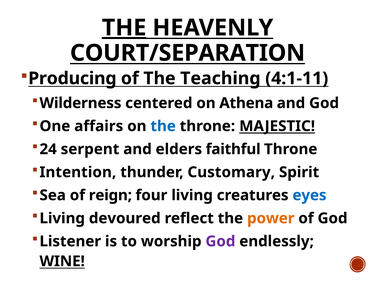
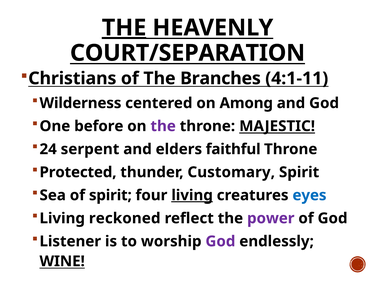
Producing: Producing -> Christians (72, 78)
Teaching: Teaching -> Branches (220, 78)
Athena: Athena -> Among (246, 103)
affairs: affairs -> before (99, 126)
the colour: blue -> purple (163, 126)
Intention: Intention -> Protected (78, 172)
of reign: reign -> spirit (110, 195)
living underline: none -> present (192, 195)
devoured: devoured -> reckoned (125, 218)
power colour: orange -> purple (271, 218)
